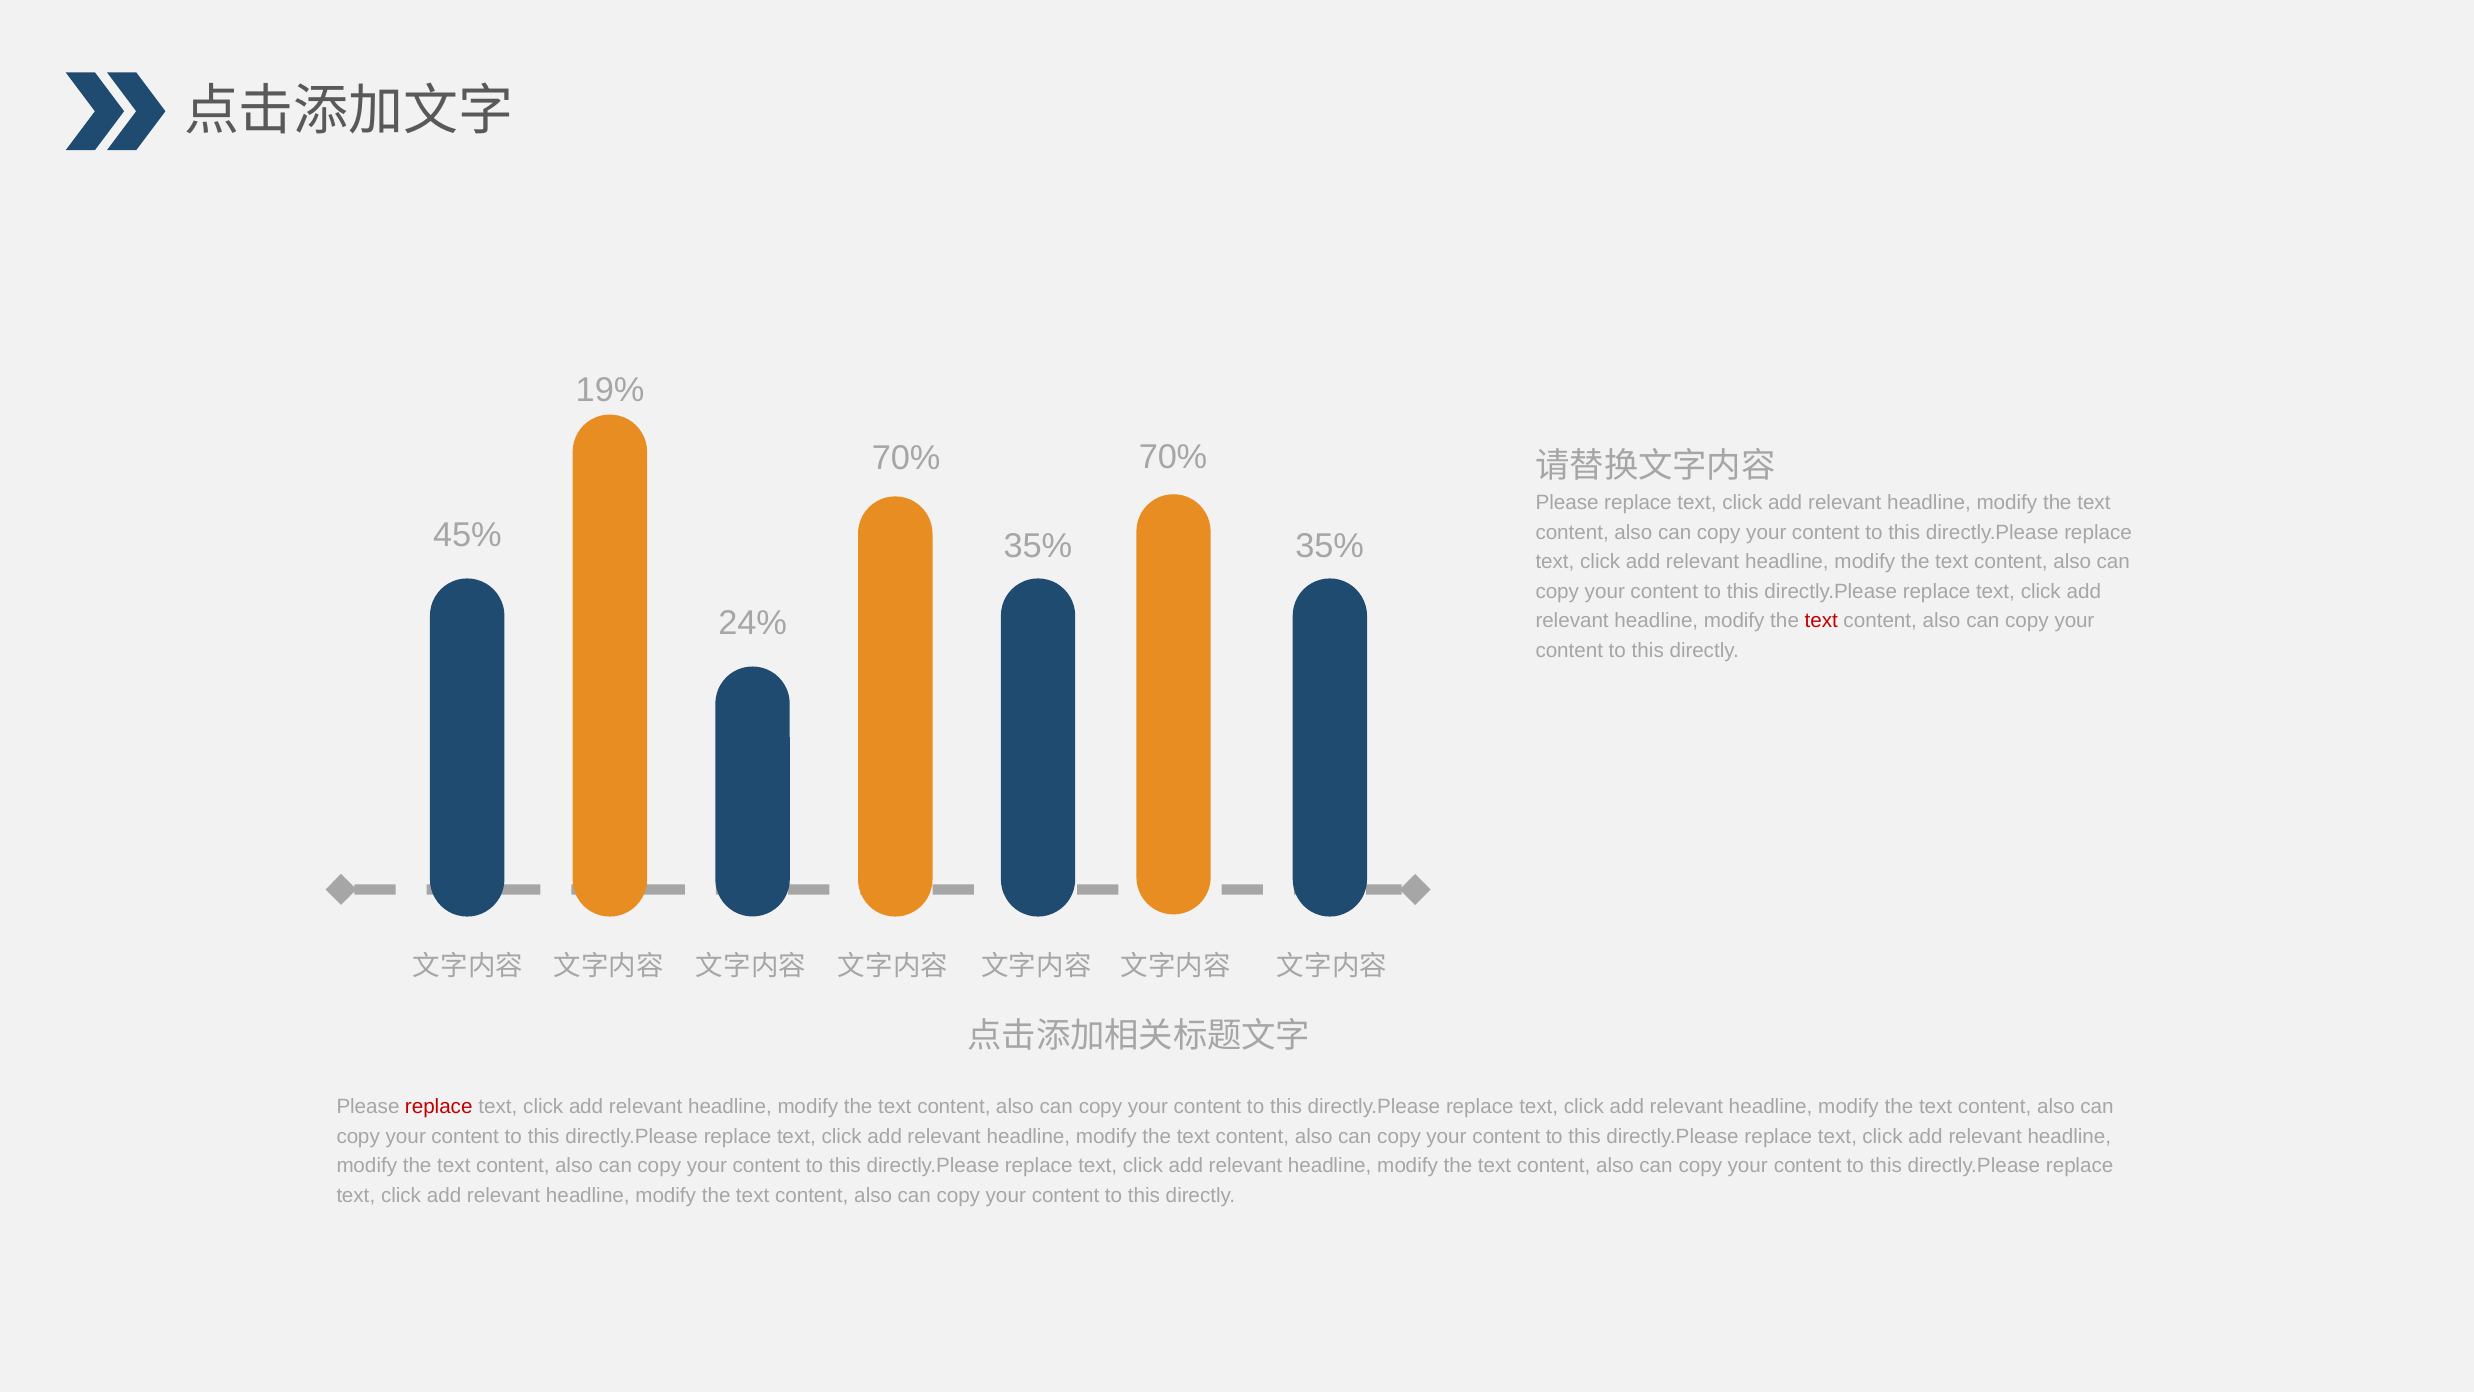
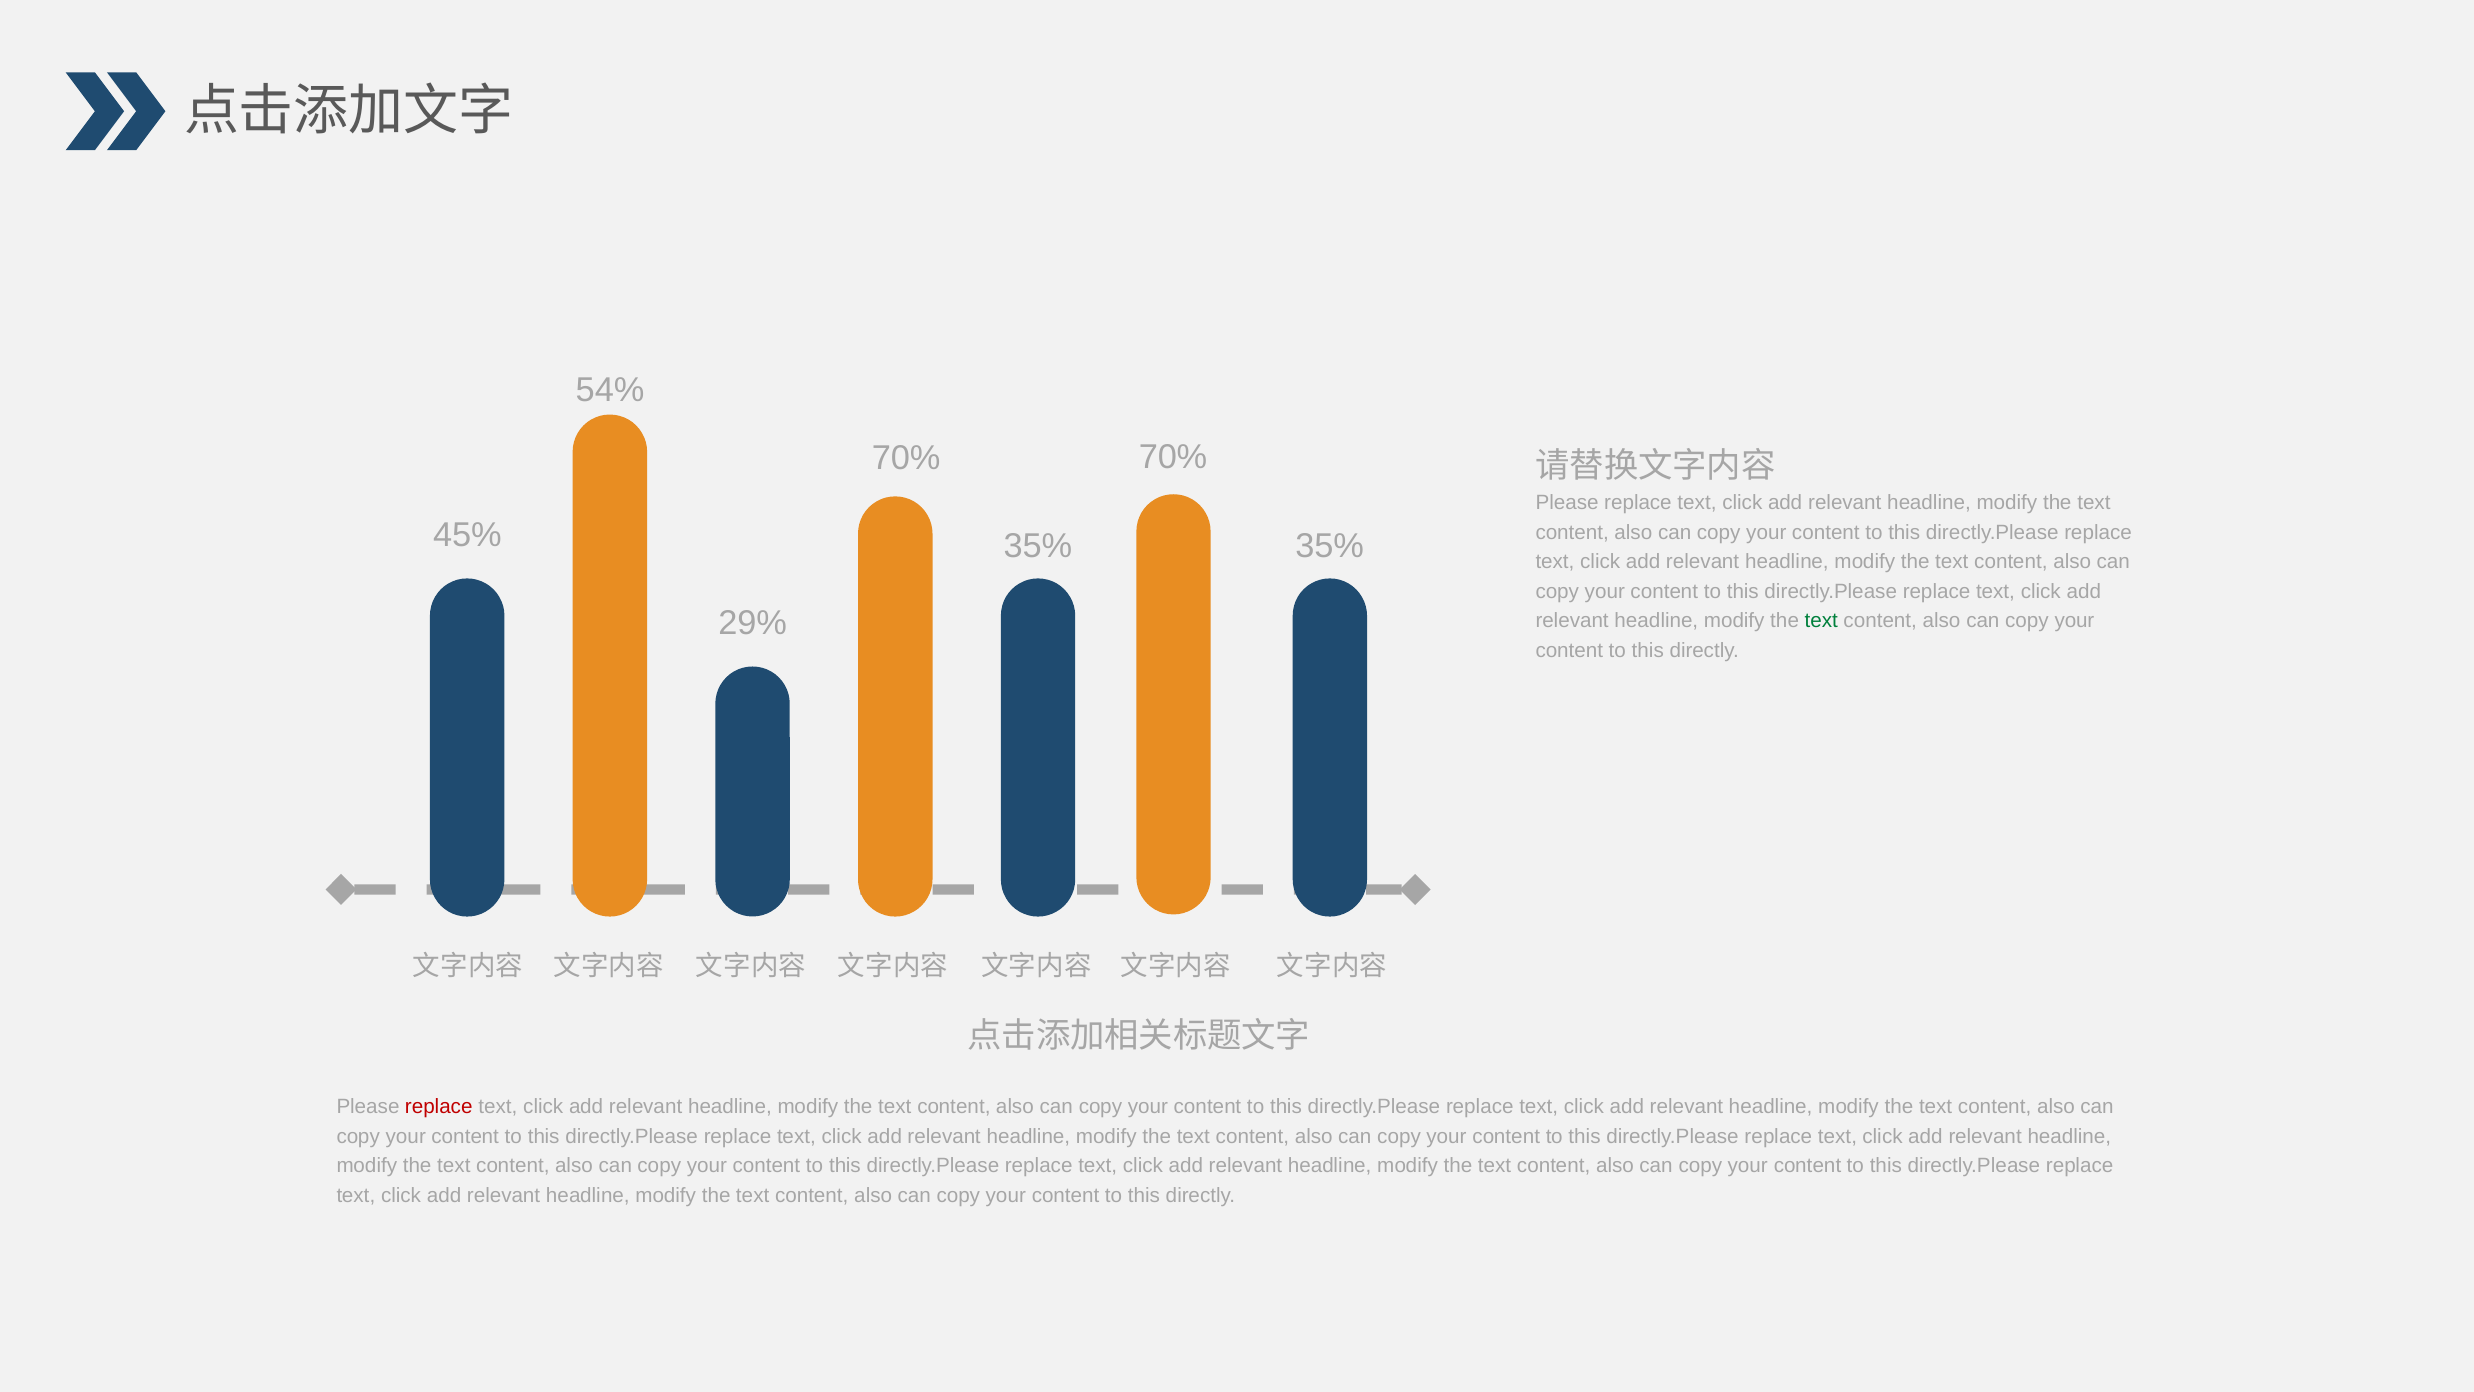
19%: 19% -> 54% (610, 391)
24%: 24% -> 29% (753, 623)
text colour: red -> green (1821, 621)
